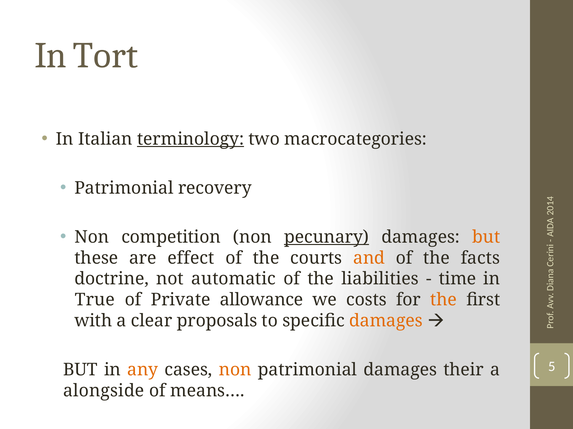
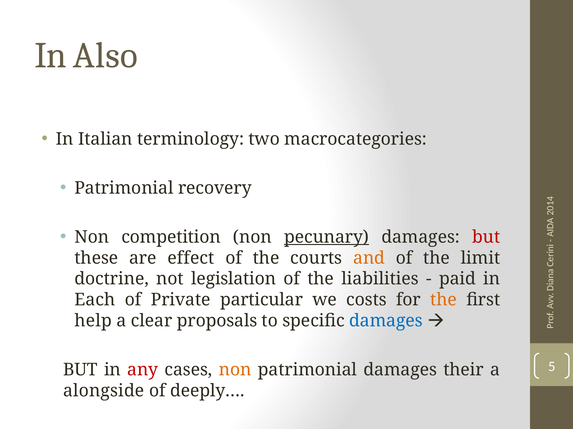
Tort: Tort -> Also (105, 56)
terminology underline: present -> none (191, 139)
but colour: orange -> red (486, 237)
facts: facts -> limit (480, 258)
automatic: automatic -> legislation (234, 279)
time: time -> paid (457, 279)
True: True -> Each (95, 300)
allowance: allowance -> particular (262, 300)
with: with -> help (93, 321)
damages colour: orange -> blue (386, 321)
any colour: orange -> red (143, 370)
means…: means… -> deeply… (207, 391)
